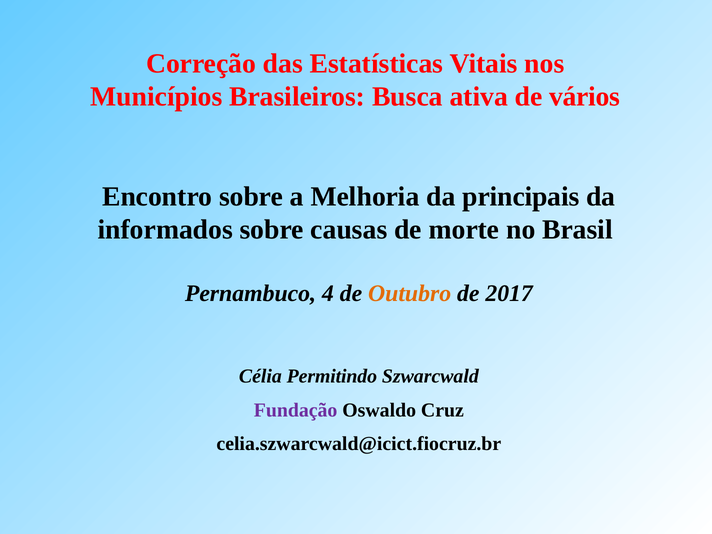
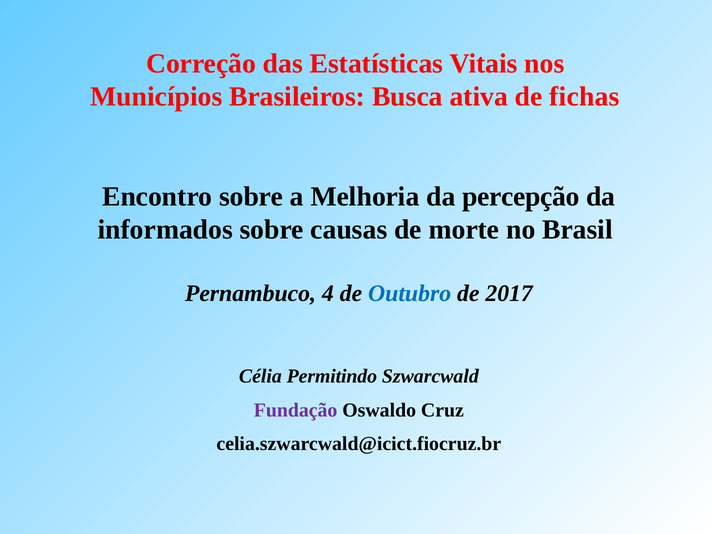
vários: vários -> fichas (584, 97)
principais: principais -> percepção (521, 197)
Outubro colour: orange -> blue (410, 294)
